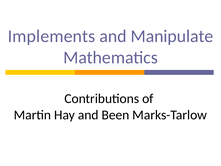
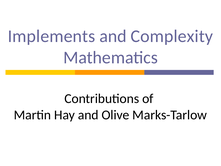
Manipulate: Manipulate -> Complexity (172, 36)
Been: Been -> Olive (115, 115)
